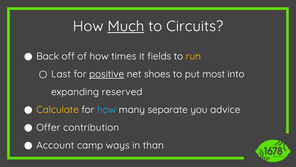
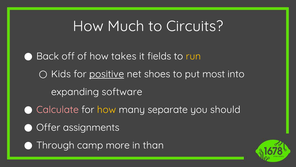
Much underline: present -> none (126, 26)
times: times -> takes (124, 56)
Last: Last -> Kids (61, 74)
reserved: reserved -> software (122, 92)
Calculate colour: yellow -> pink (58, 109)
how colour: light blue -> yellow (107, 109)
advice: advice -> should (225, 109)
contribution: contribution -> assignments (91, 127)
Account: Account -> Through (55, 145)
ways: ways -> more (118, 145)
